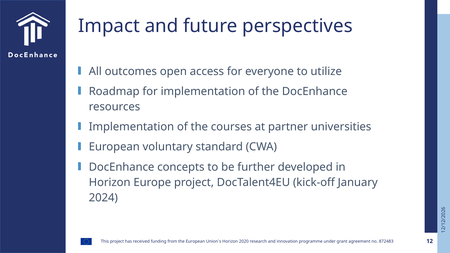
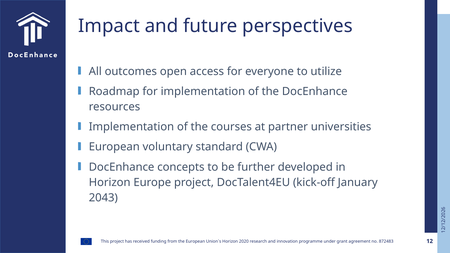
2024: 2024 -> 2043 (103, 198)
